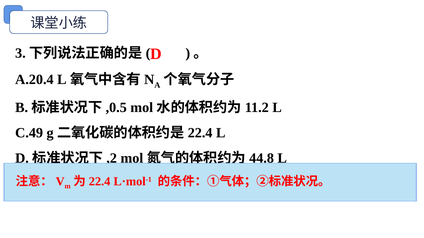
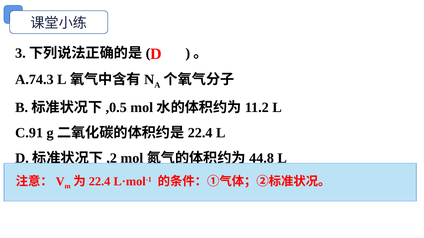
A.20.4: A.20.4 -> A.74.3 (34, 80)
C.49: C.49 -> C.91 (29, 133)
